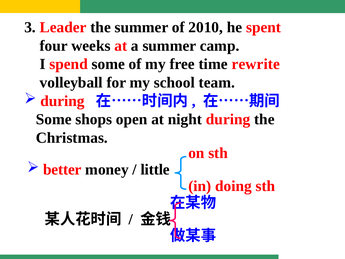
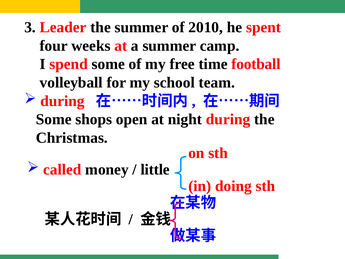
rewrite: rewrite -> football (256, 64)
better: better -> called (62, 169)
